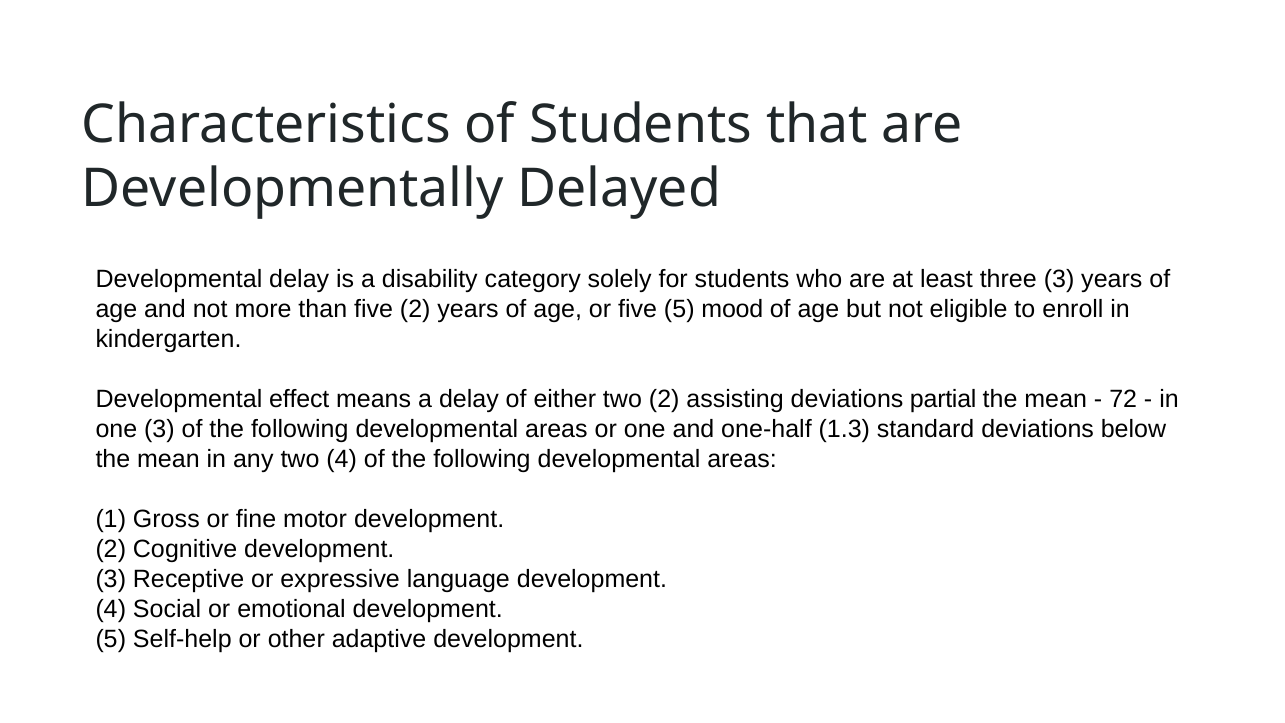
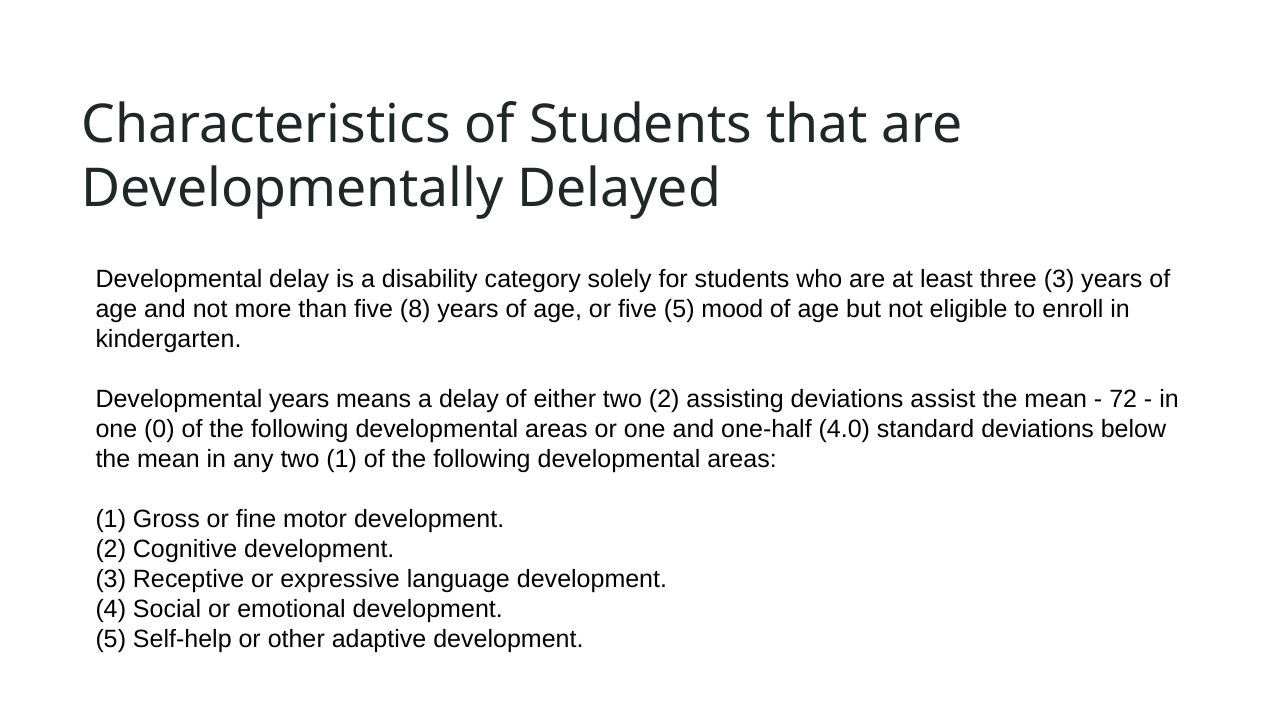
five 2: 2 -> 8 (415, 309)
Developmental effect: effect -> years (299, 399)
partial: partial -> assist (943, 399)
one 3: 3 -> 0 (159, 429)
1.3: 1.3 -> 4.0 (844, 429)
two 4: 4 -> 1 (342, 459)
